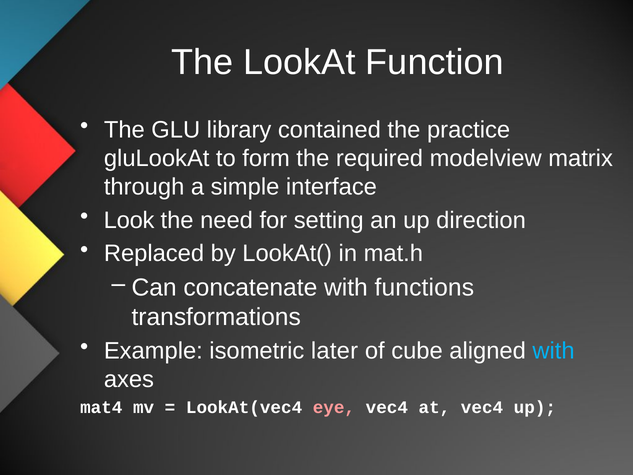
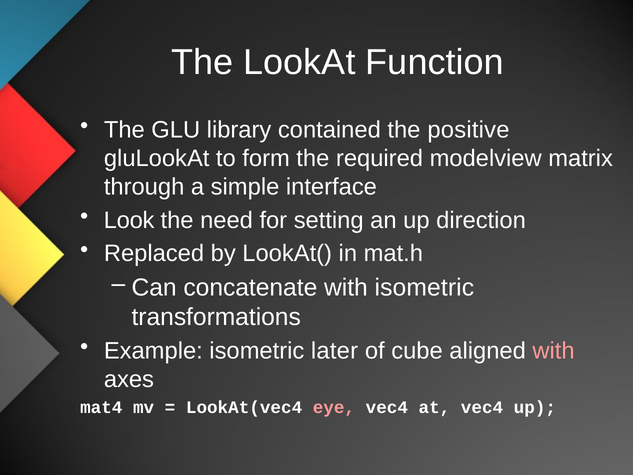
practice: practice -> positive (468, 130)
with functions: functions -> isometric (424, 287)
with colour: light blue -> pink (554, 351)
